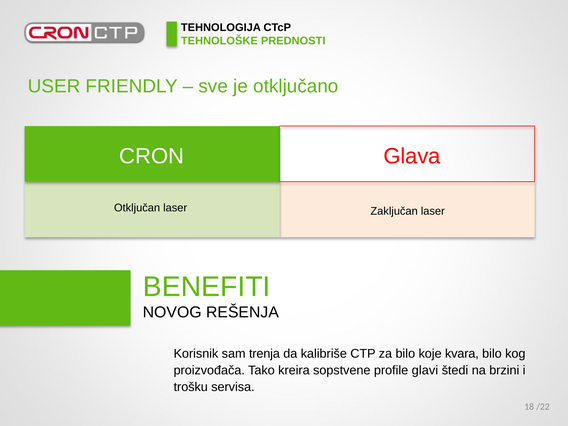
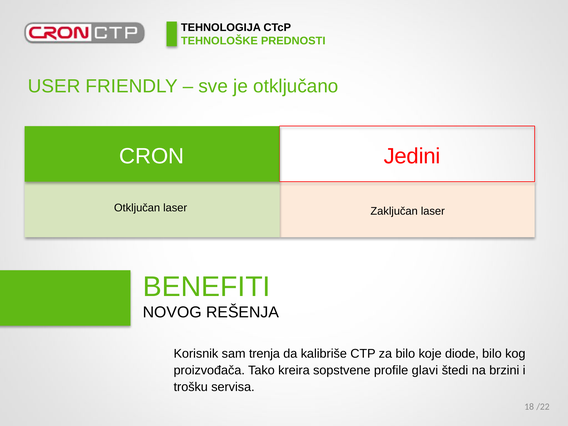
Glava: Glava -> Jedini (412, 156)
kvara: kvara -> diode (462, 354)
